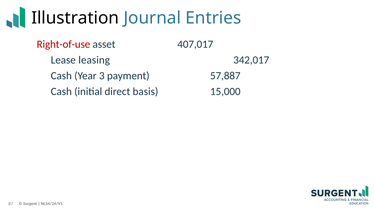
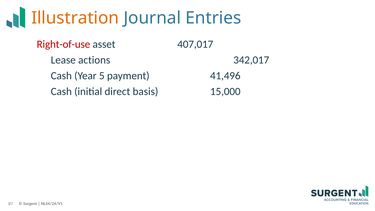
Illustration colour: black -> orange (75, 18)
leasing: leasing -> actions (94, 60)
3: 3 -> 5 (102, 76)
57,887: 57,887 -> 41,496 (225, 76)
